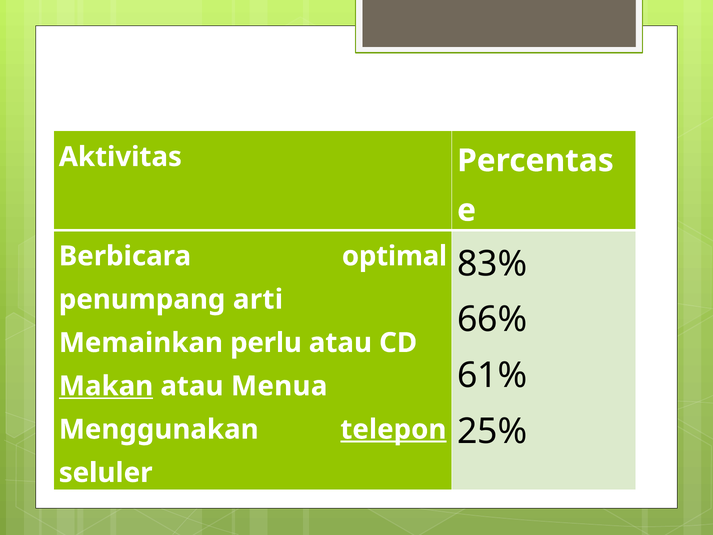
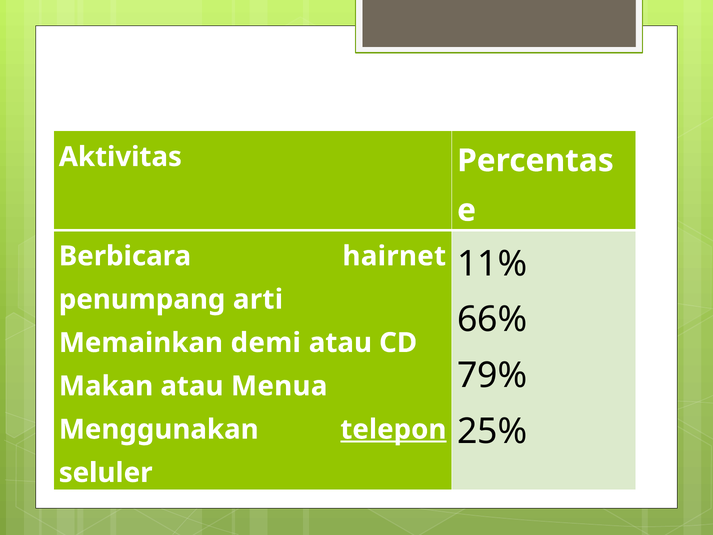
optimal: optimal -> hairnet (394, 256)
83%: 83% -> 11% (492, 264)
perlu: perlu -> demi (266, 343)
61%: 61% -> 79% (492, 375)
Makan underline: present -> none (106, 386)
